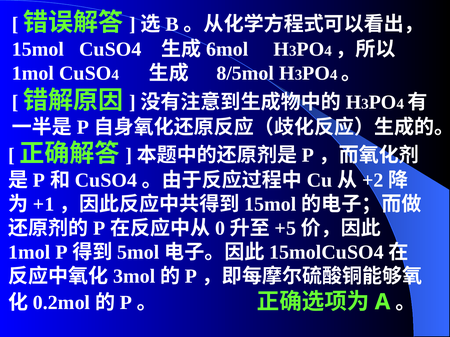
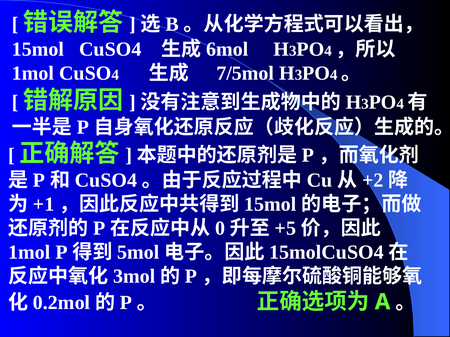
8/5mol: 8/5mol -> 7/5mol (245, 73)
